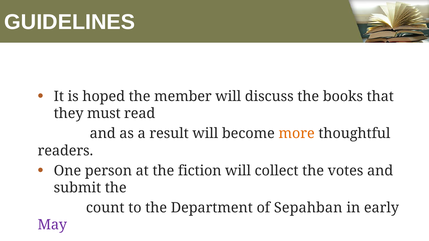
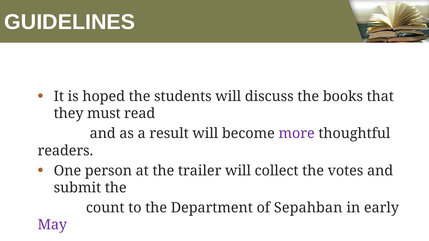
member: member -> students (183, 97)
more colour: orange -> purple (297, 134)
fiction: fiction -> trailer (200, 171)
